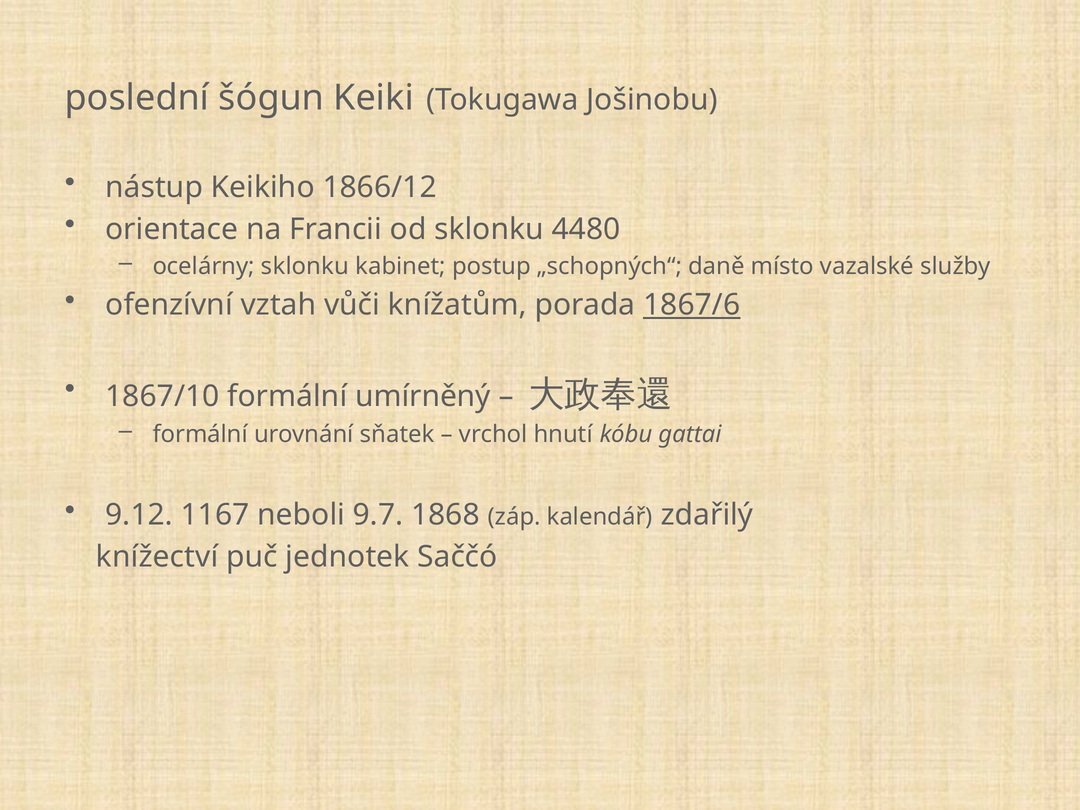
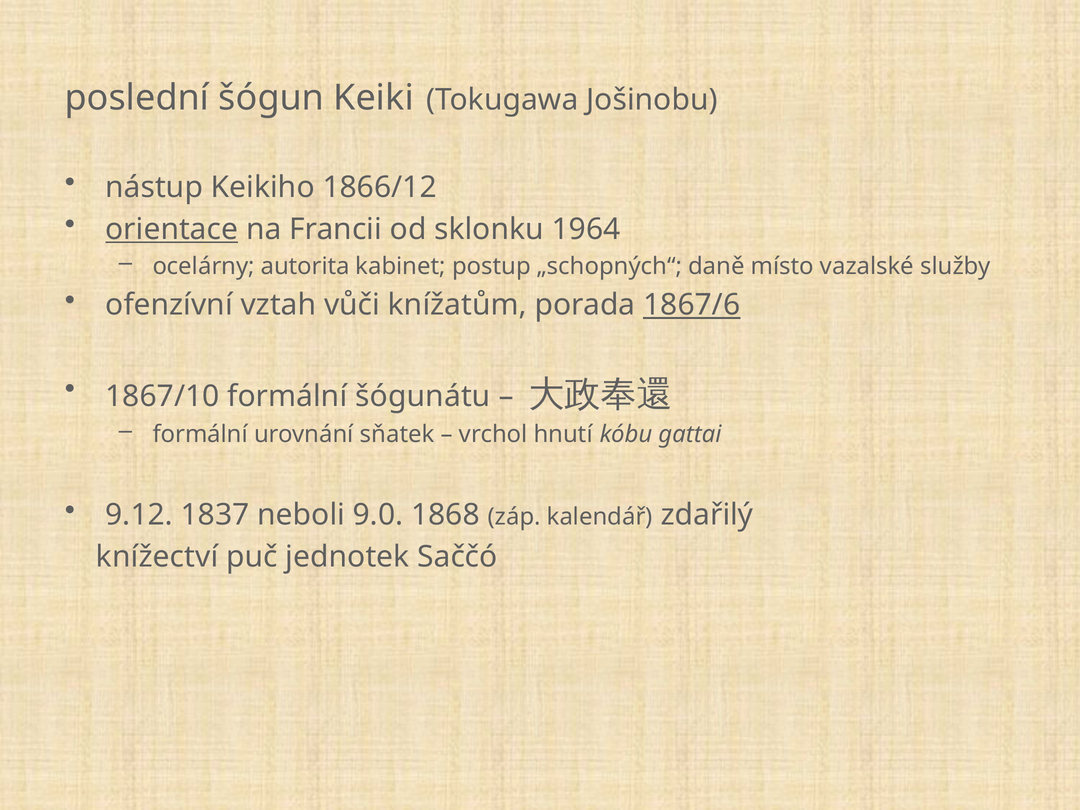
orientace underline: none -> present (172, 229)
4480: 4480 -> 1964 (586, 229)
ocelárny sklonku: sklonku -> autorita (305, 266)
umírněný: umírněný -> šógunátu (423, 396)
1167: 1167 -> 1837 (215, 515)
9.7: 9.7 -> 9.0 (378, 515)
